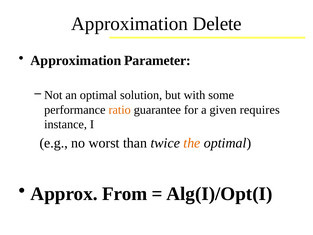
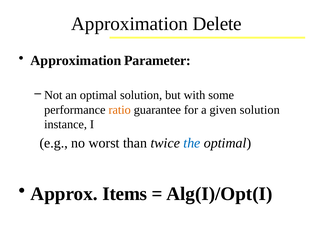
given requires: requires -> solution (260, 110)
the colour: orange -> blue (192, 143)
From: From -> Items (125, 194)
